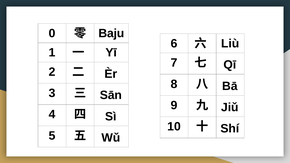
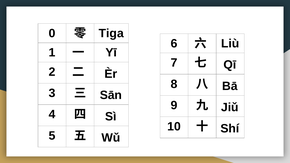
Baju: Baju -> Tiga (111, 33)
